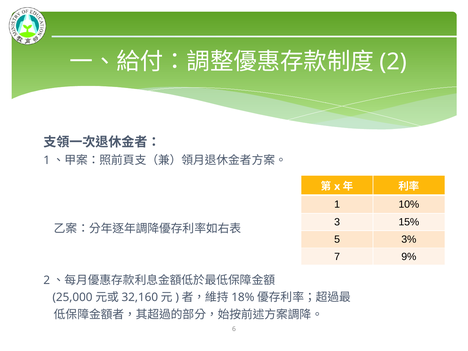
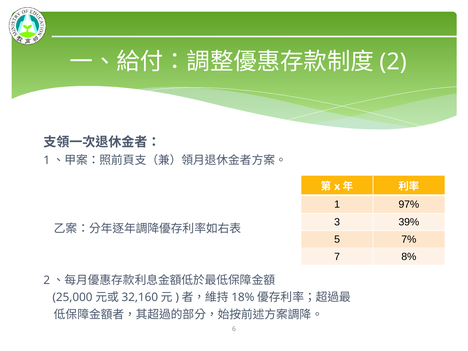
10%: 10% -> 97% (409, 204)
15%: 15% -> 39% (409, 222)
3%: 3% -> 7% (409, 239)
9%: 9% -> 8% (409, 257)
